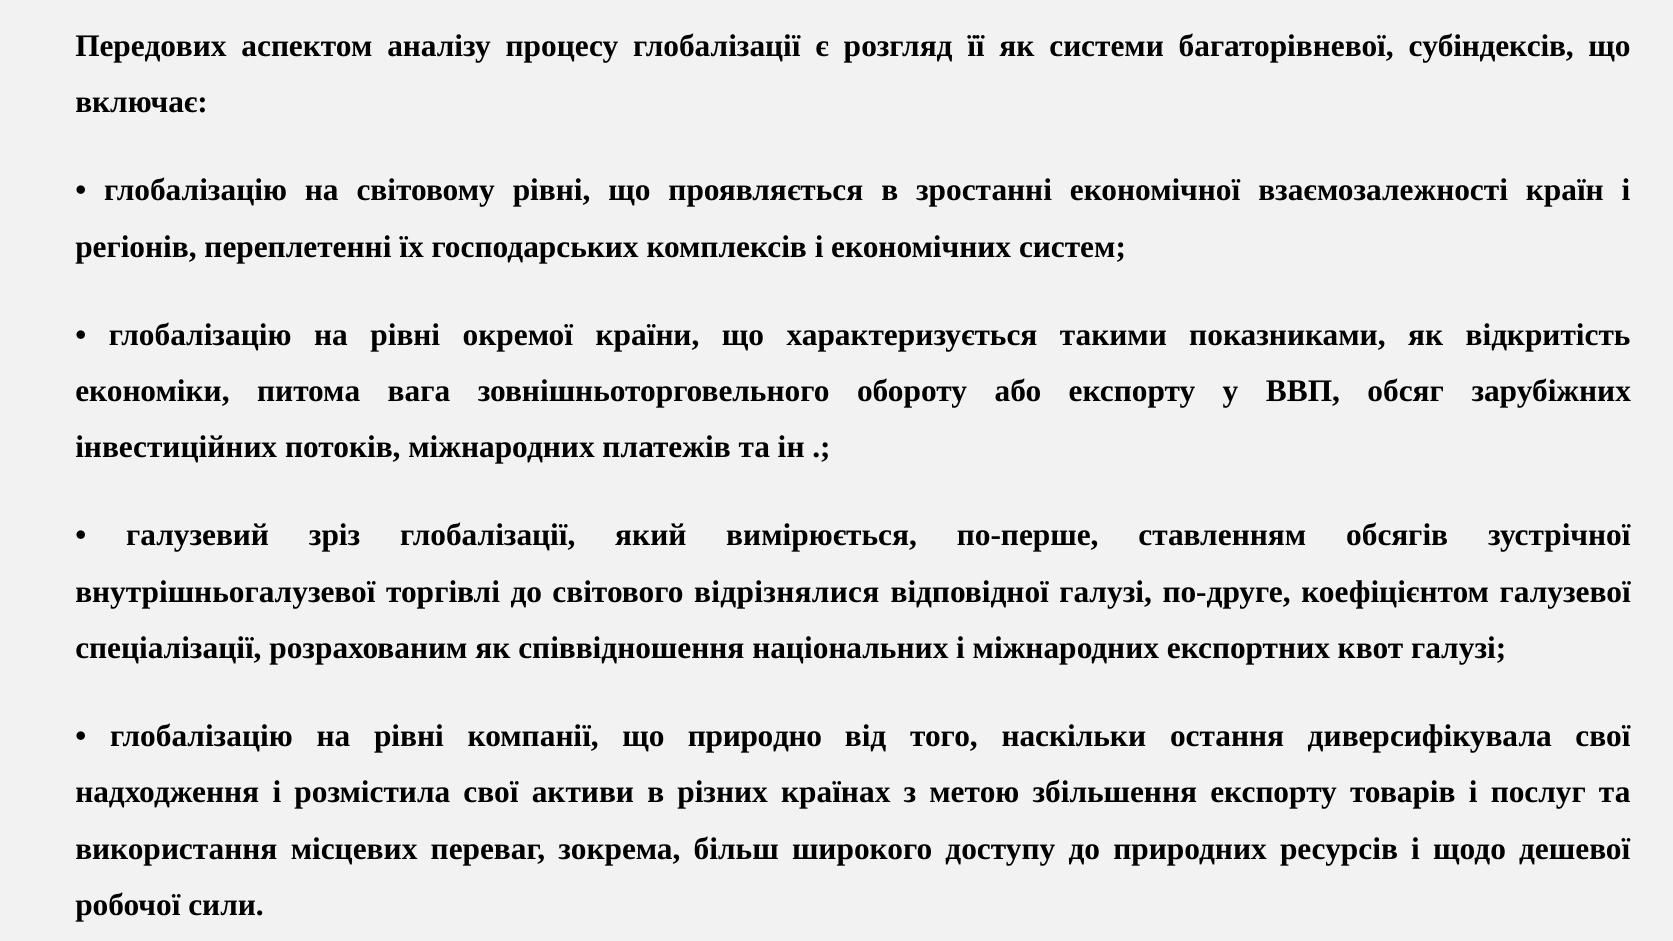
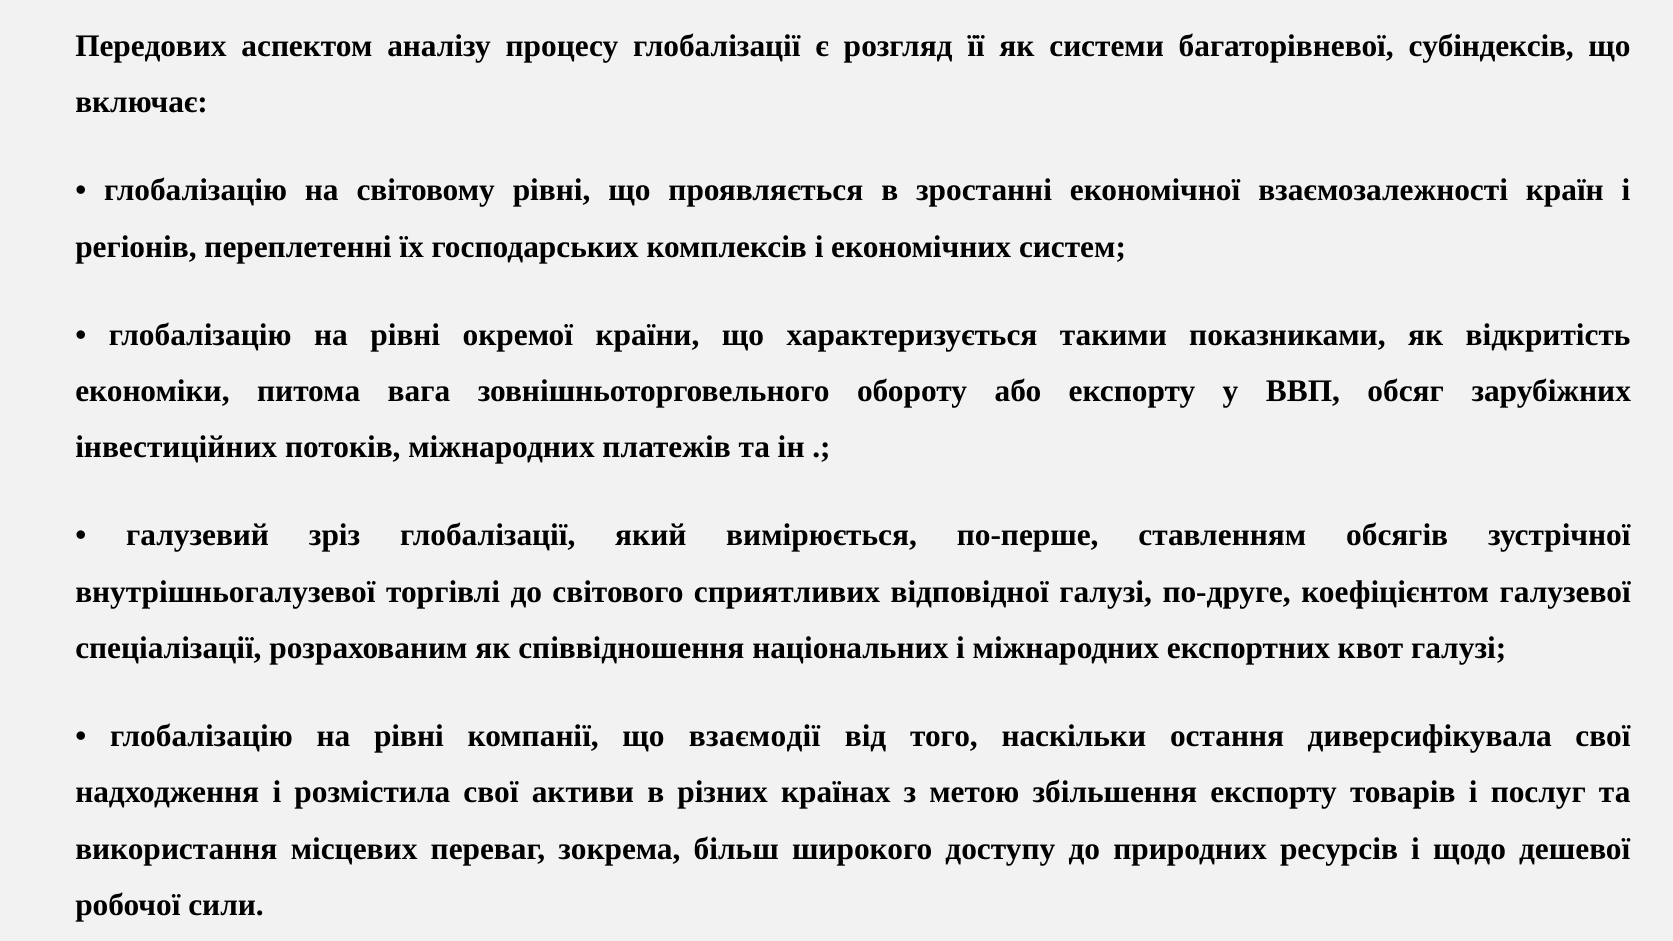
відрізнялися: відрізнялися -> сприятливих (787, 592)
природно: природно -> взаємодії (755, 736)
